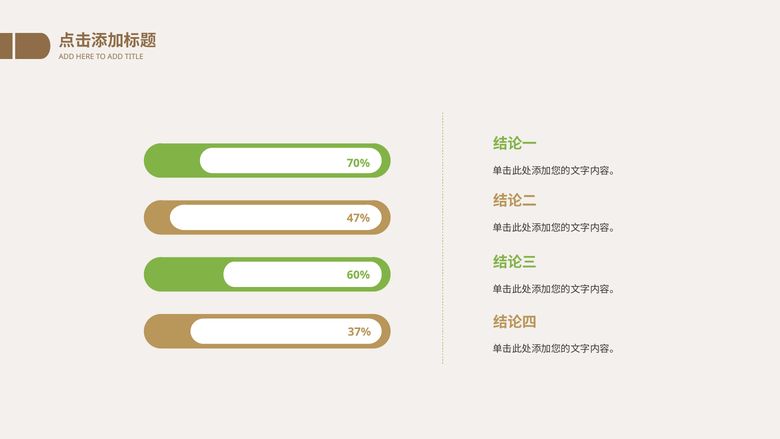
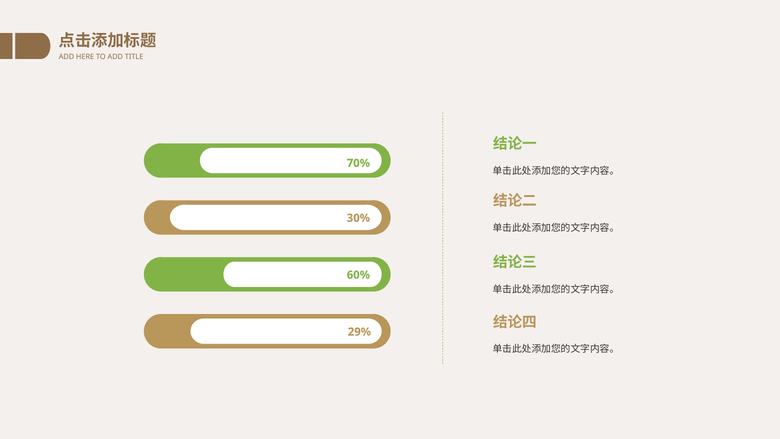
47%: 47% -> 30% (358, 218)
37%: 37% -> 29% (359, 332)
